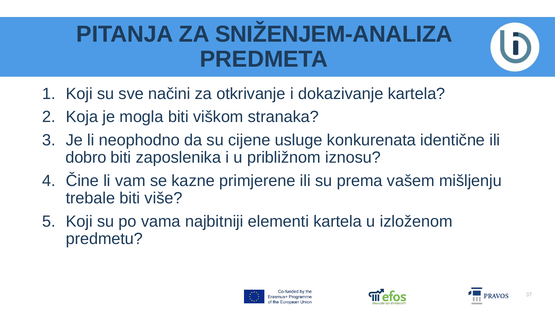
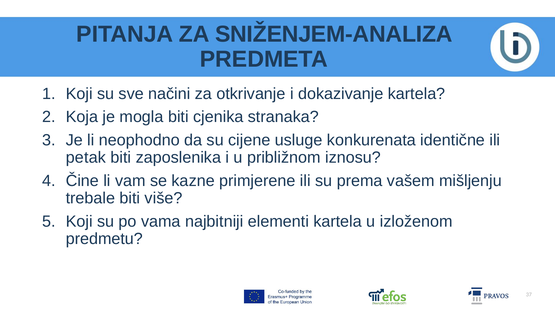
viškom: viškom -> cjenika (218, 117)
dobro: dobro -> petak (86, 158)
